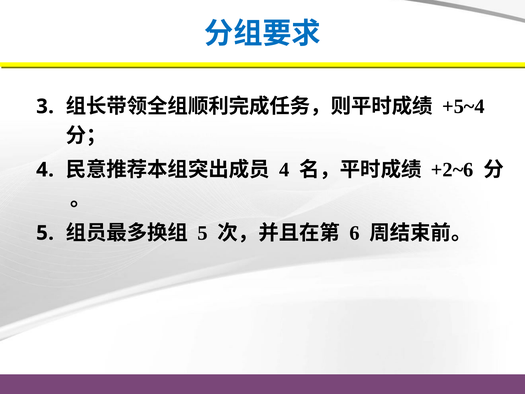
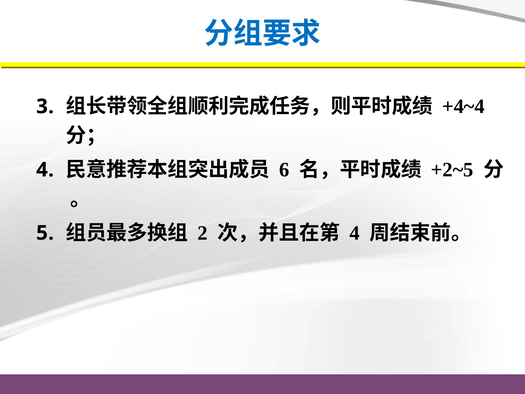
+5~4: +5~4 -> +4~4 (463, 106)
4: 4 -> 6 (284, 170)
+2~6: +2~6 -> +2~5 (452, 170)
5: 5 -> 2 (203, 233)
6: 6 -> 4 (354, 233)
